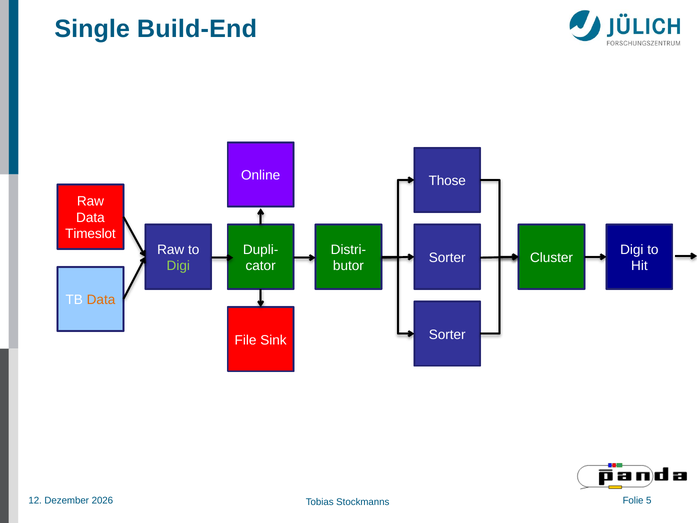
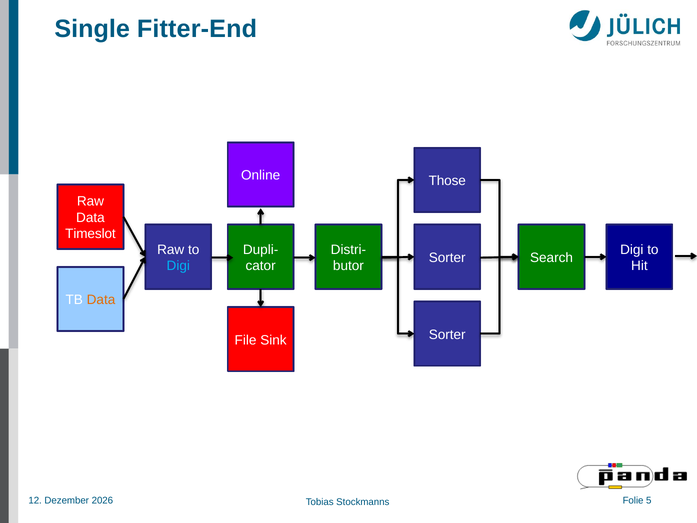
Build-End: Build-End -> Fitter-End (197, 29)
Cluster: Cluster -> Search (552, 258)
Digi colour: light green -> light blue (178, 266)
